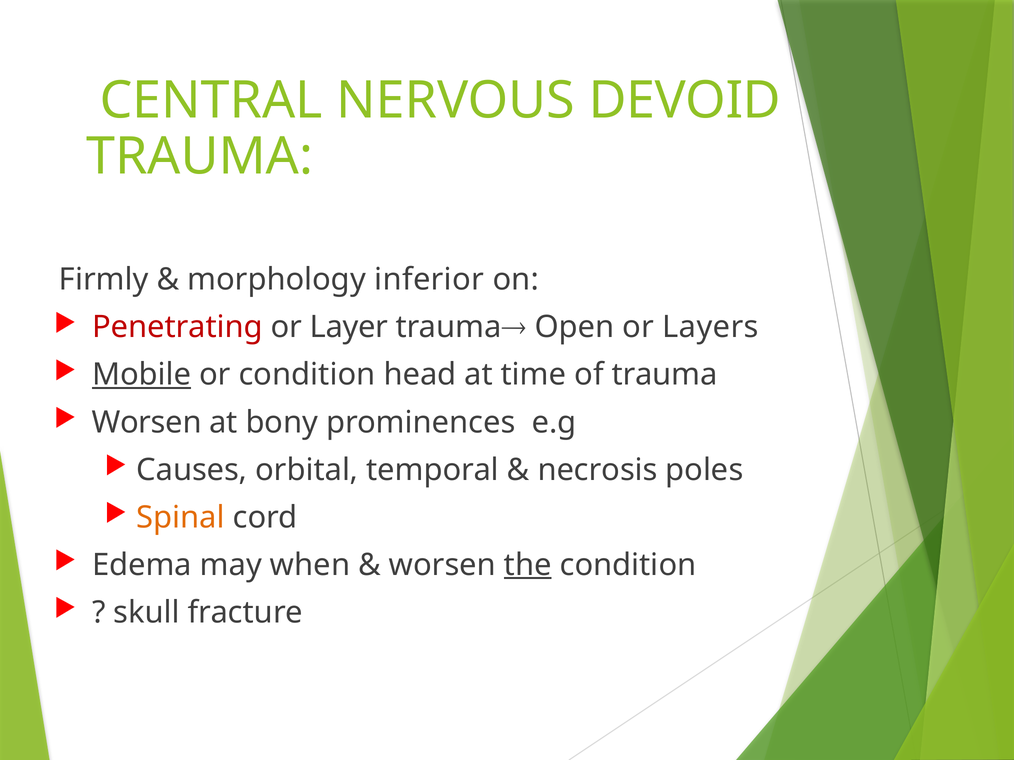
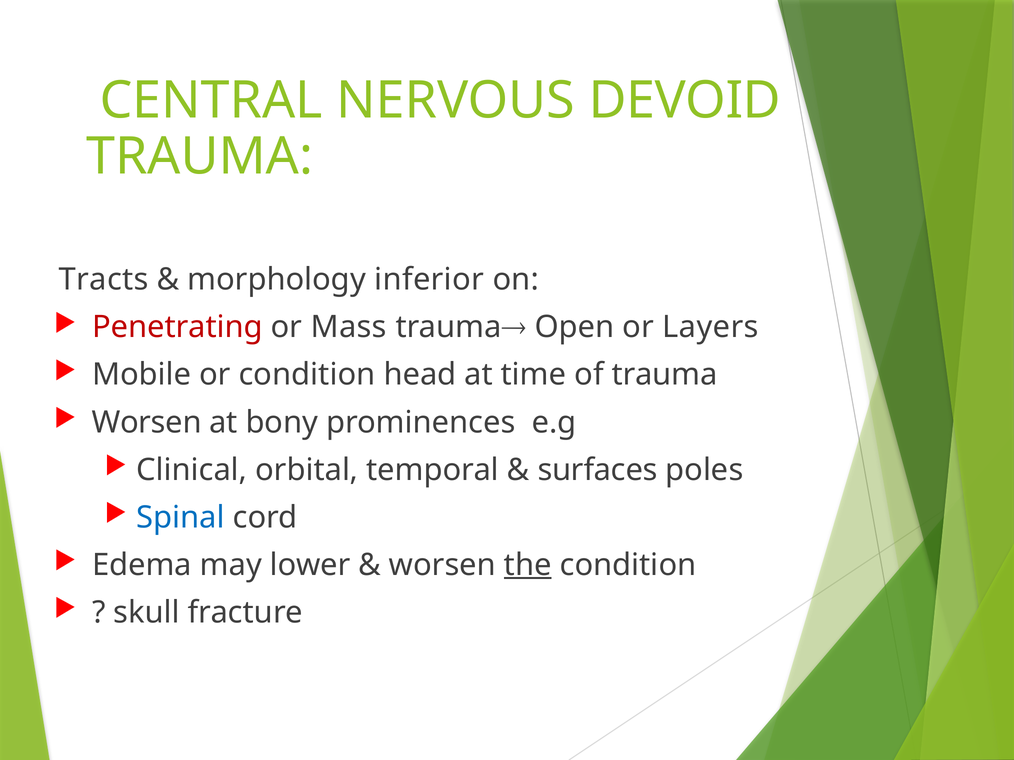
Firmly: Firmly -> Tracts (104, 280)
Layer: Layer -> Mass (349, 327)
Mobile underline: present -> none (142, 375)
Causes: Causes -> Clinical (192, 470)
necrosis: necrosis -> surfaces (598, 470)
Spinal colour: orange -> blue (181, 518)
when: when -> lower (310, 565)
